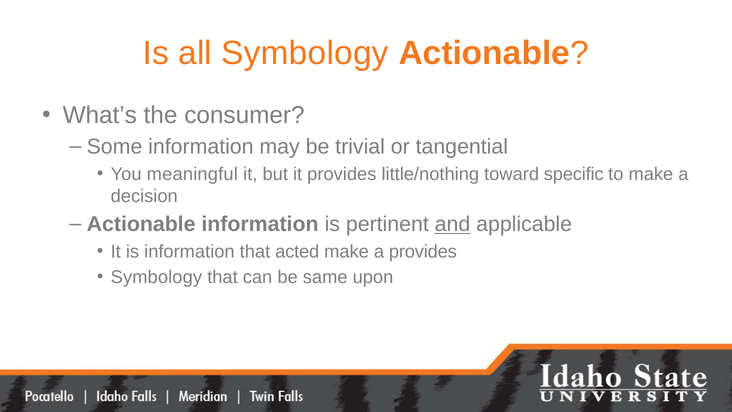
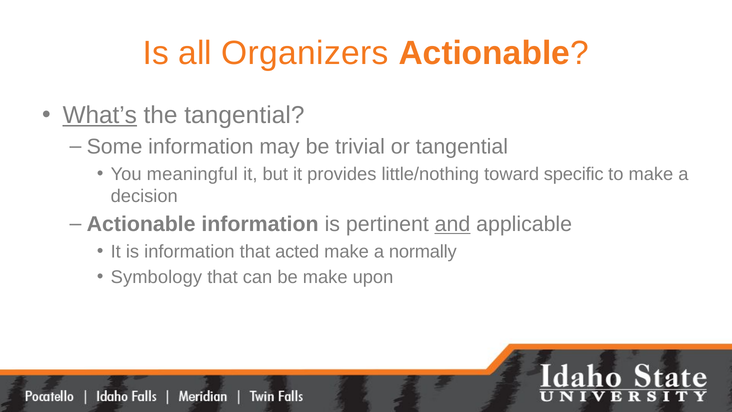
all Symbology: Symbology -> Organizers (305, 53)
What’s underline: none -> present (100, 115)
the consumer: consumer -> tangential (244, 115)
a provides: provides -> normally (423, 251)
be same: same -> make (325, 277)
